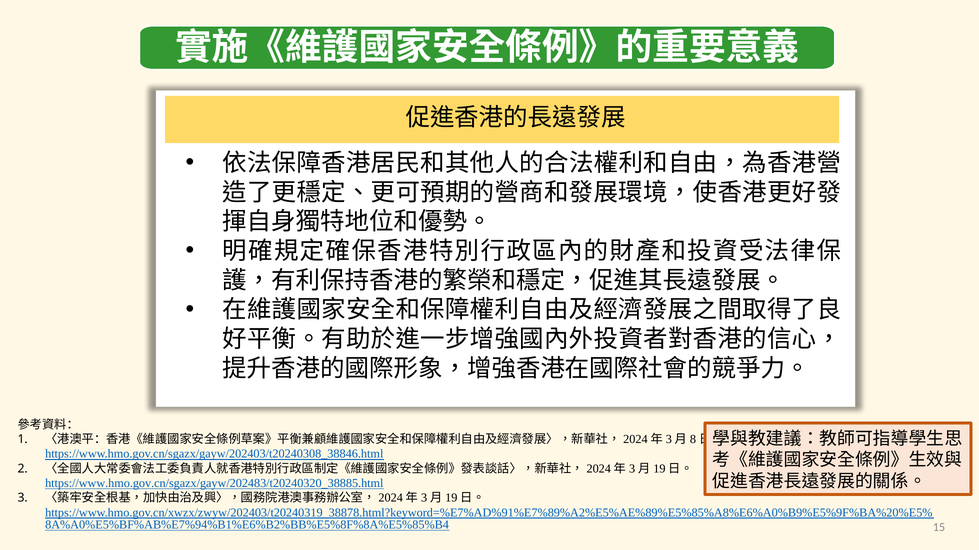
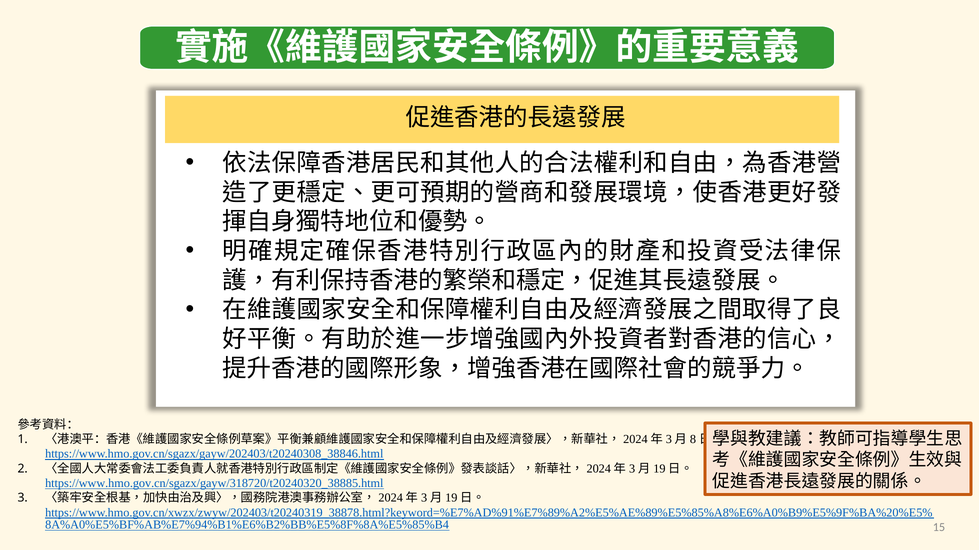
https://www.hmo.gov.cn/sgazx/gayw/202483/t20240320_38885.html: https://www.hmo.gov.cn/sgazx/gayw/202483/t20240320_38885.html -> https://www.hmo.gov.cn/sgazx/gayw/318720/t20240320_38885.html (214, 484)
